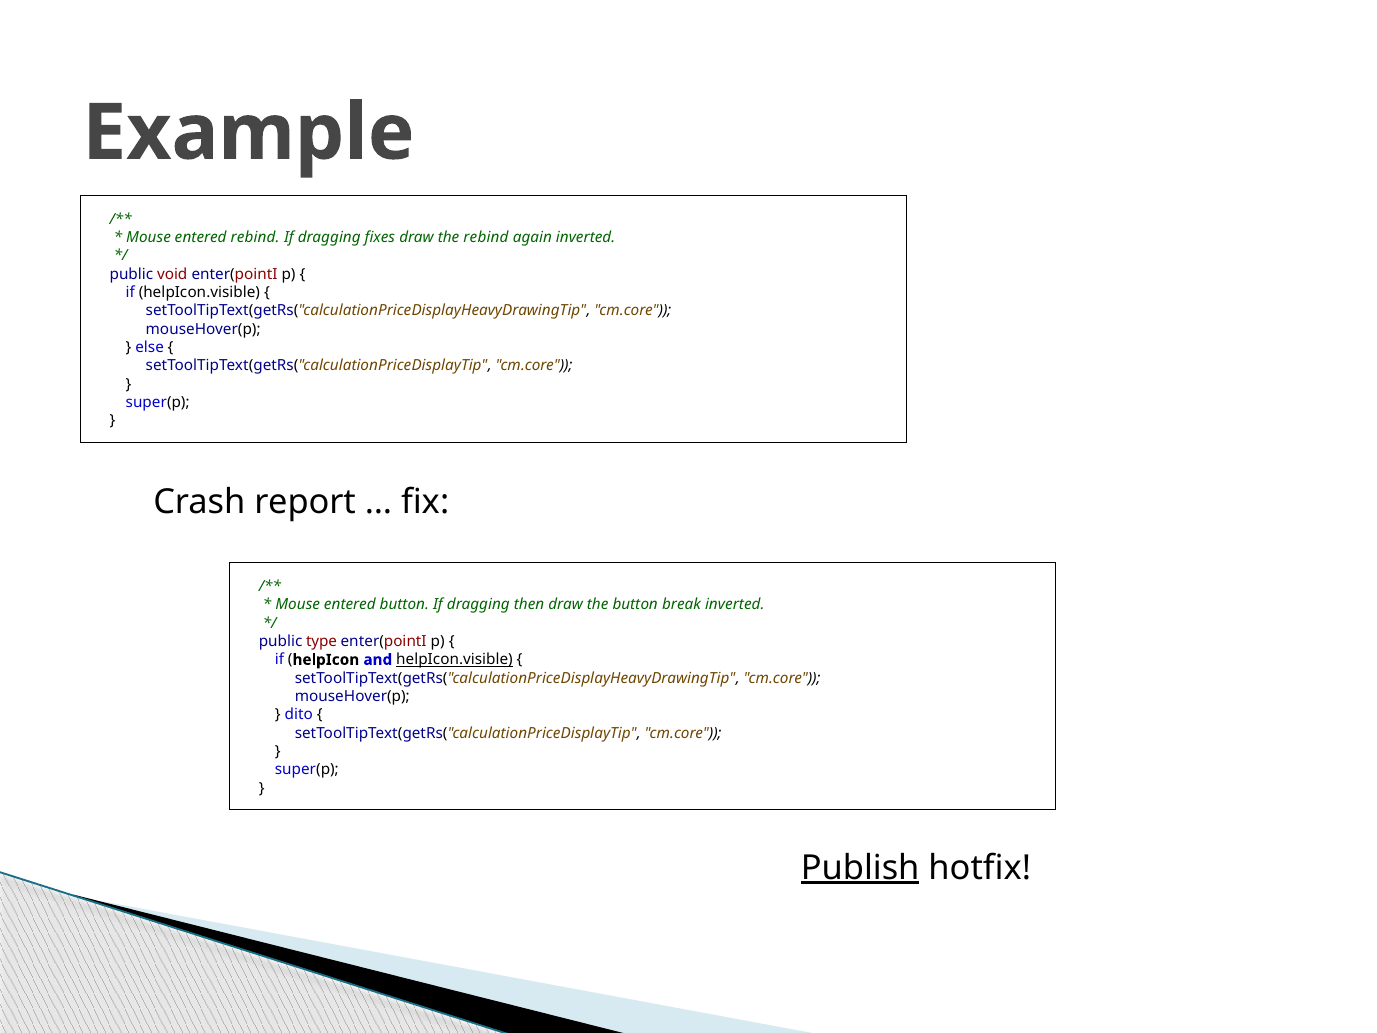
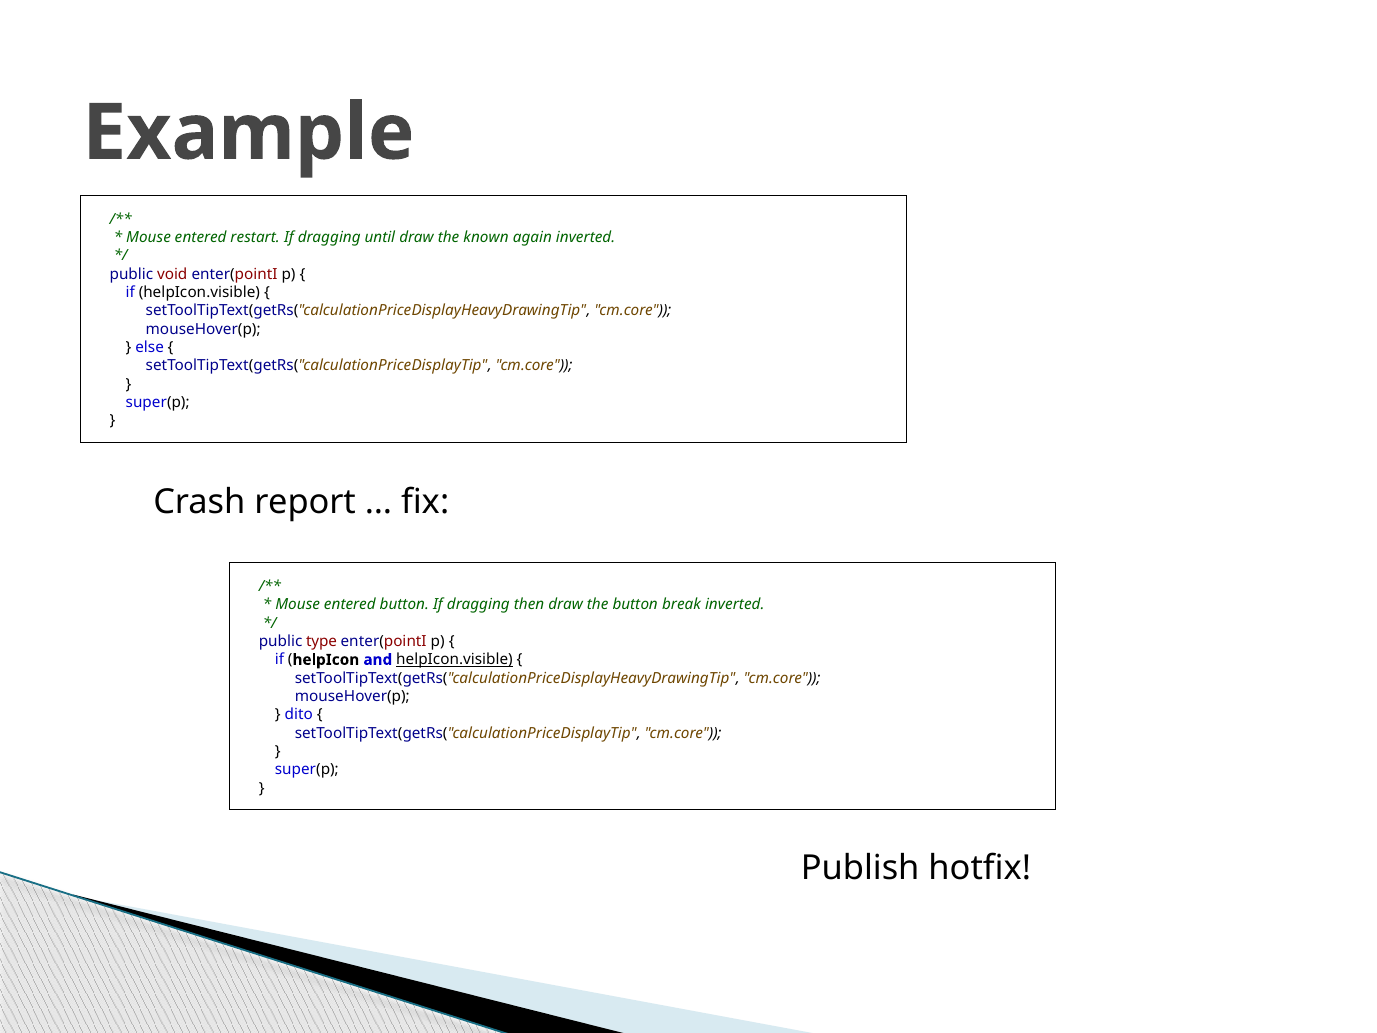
entered rebind: rebind -> restart (255, 237)
fixes: fixes -> until (380, 237)
the rebind: rebind -> known (486, 237)
Publish underline: present -> none (860, 867)
